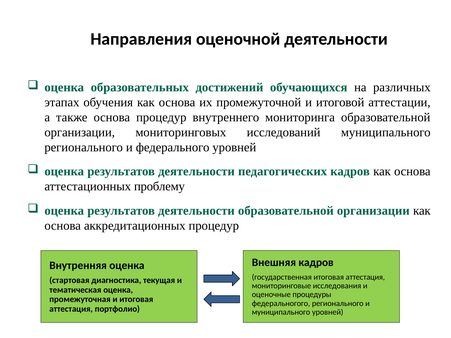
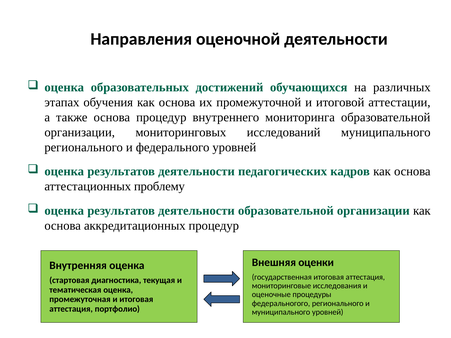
Внешняя кадров: кадров -> оценки (316, 263)
